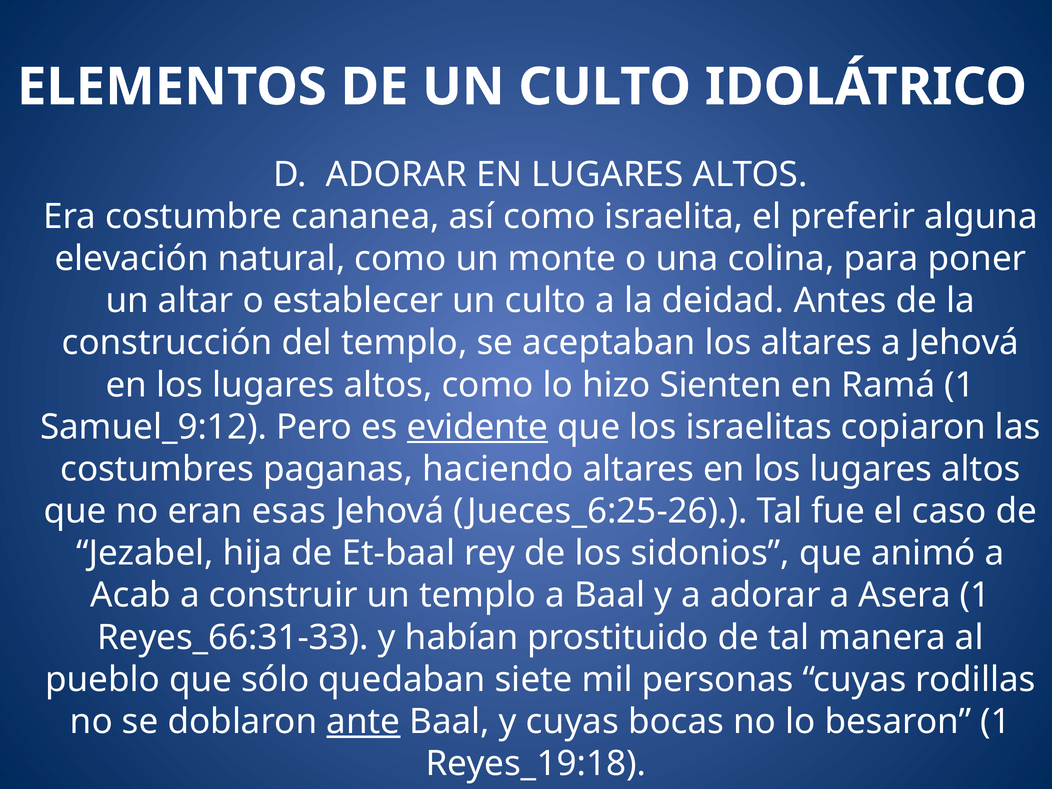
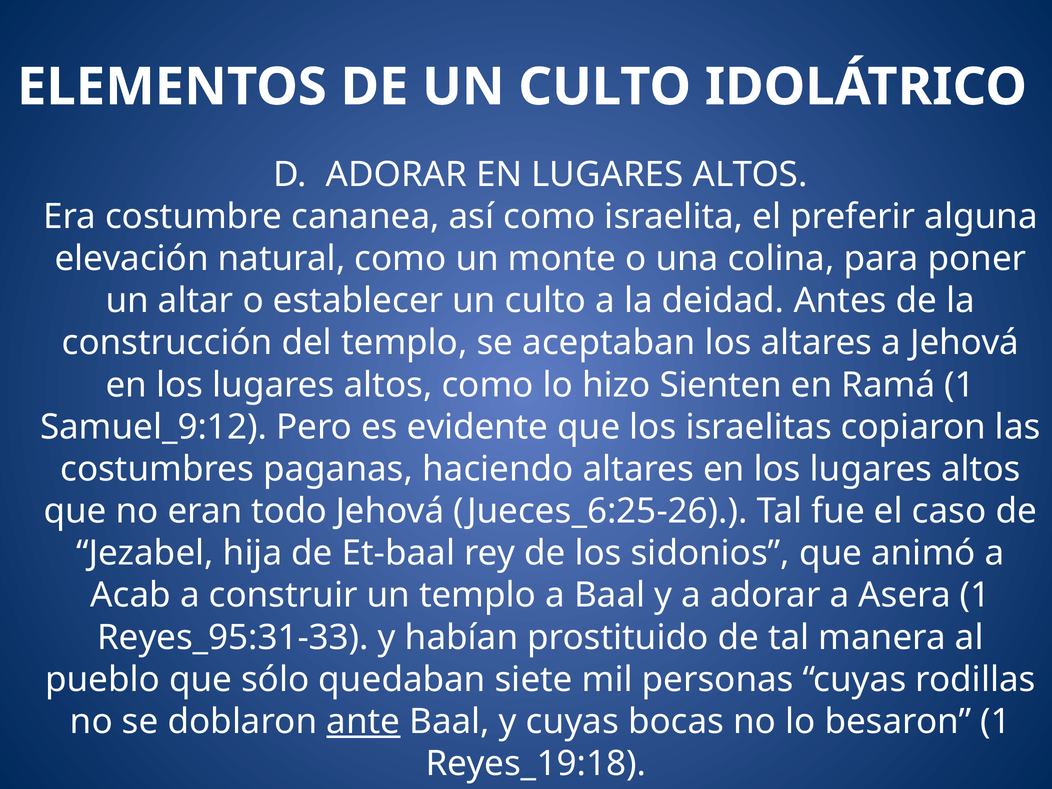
evidente underline: present -> none (478, 427)
esas: esas -> todo (289, 511)
Reyes_66:31-33: Reyes_66:31-33 -> Reyes_95:31-33 (233, 637)
